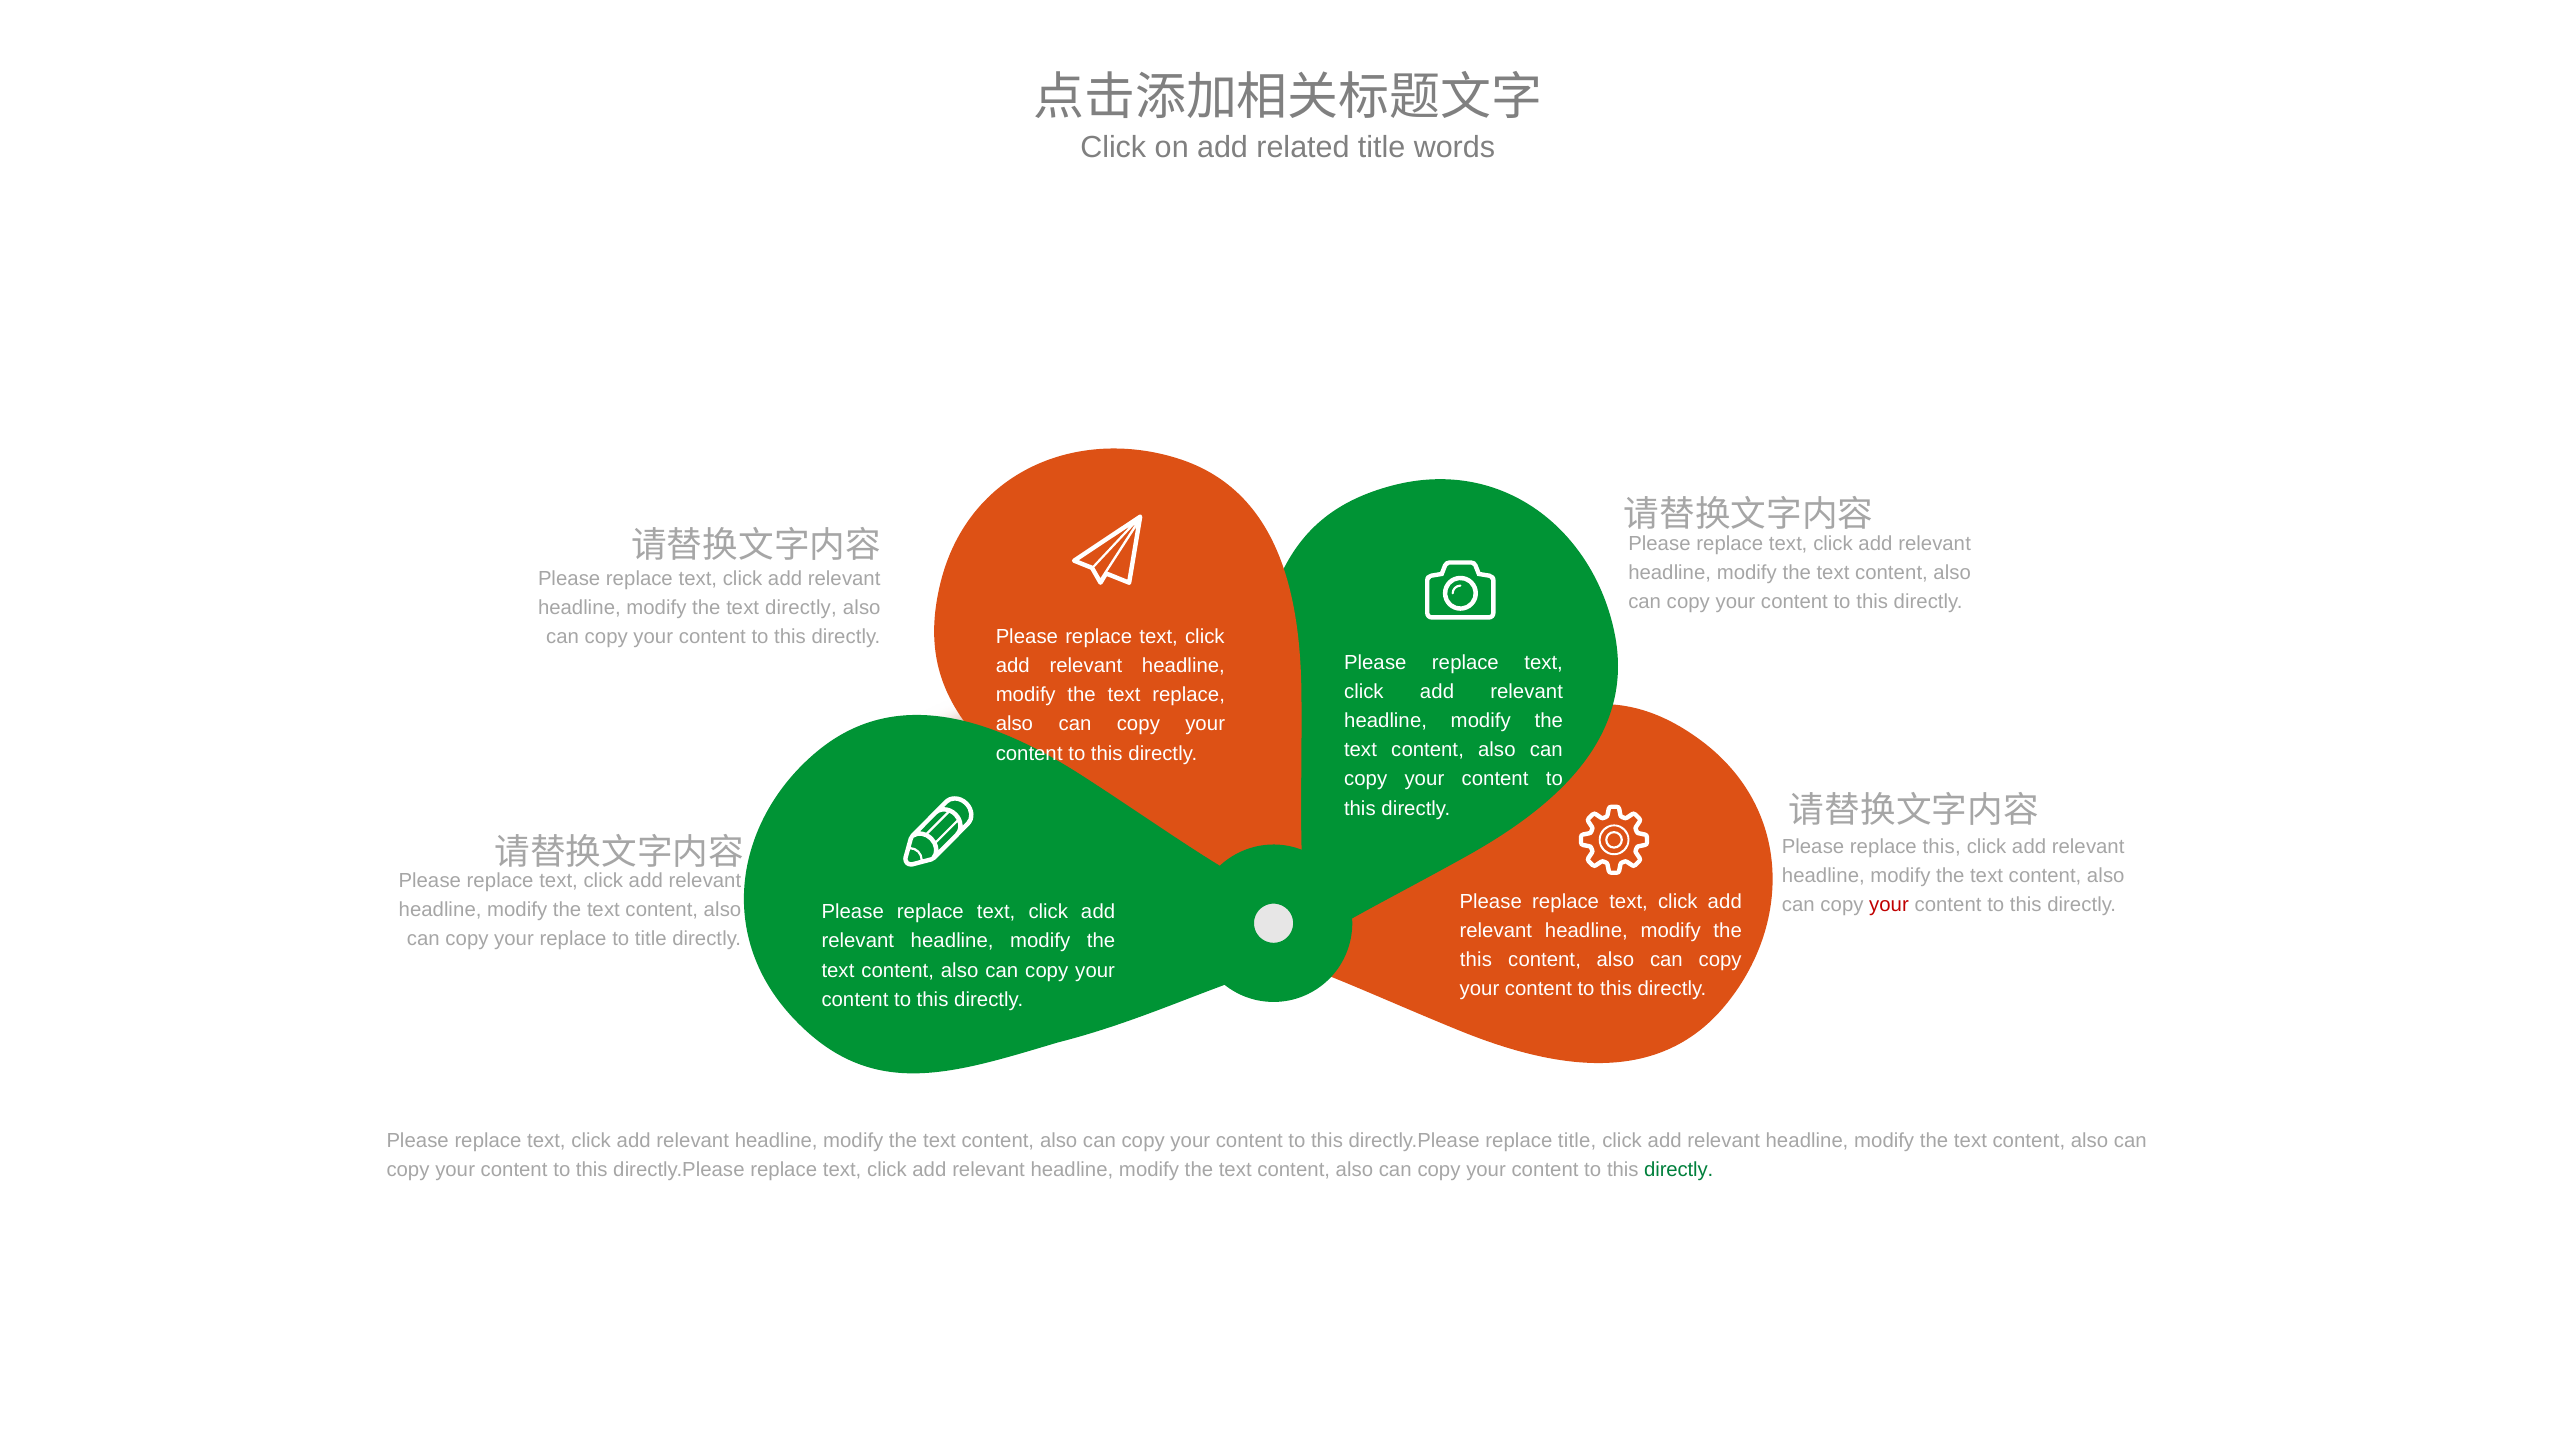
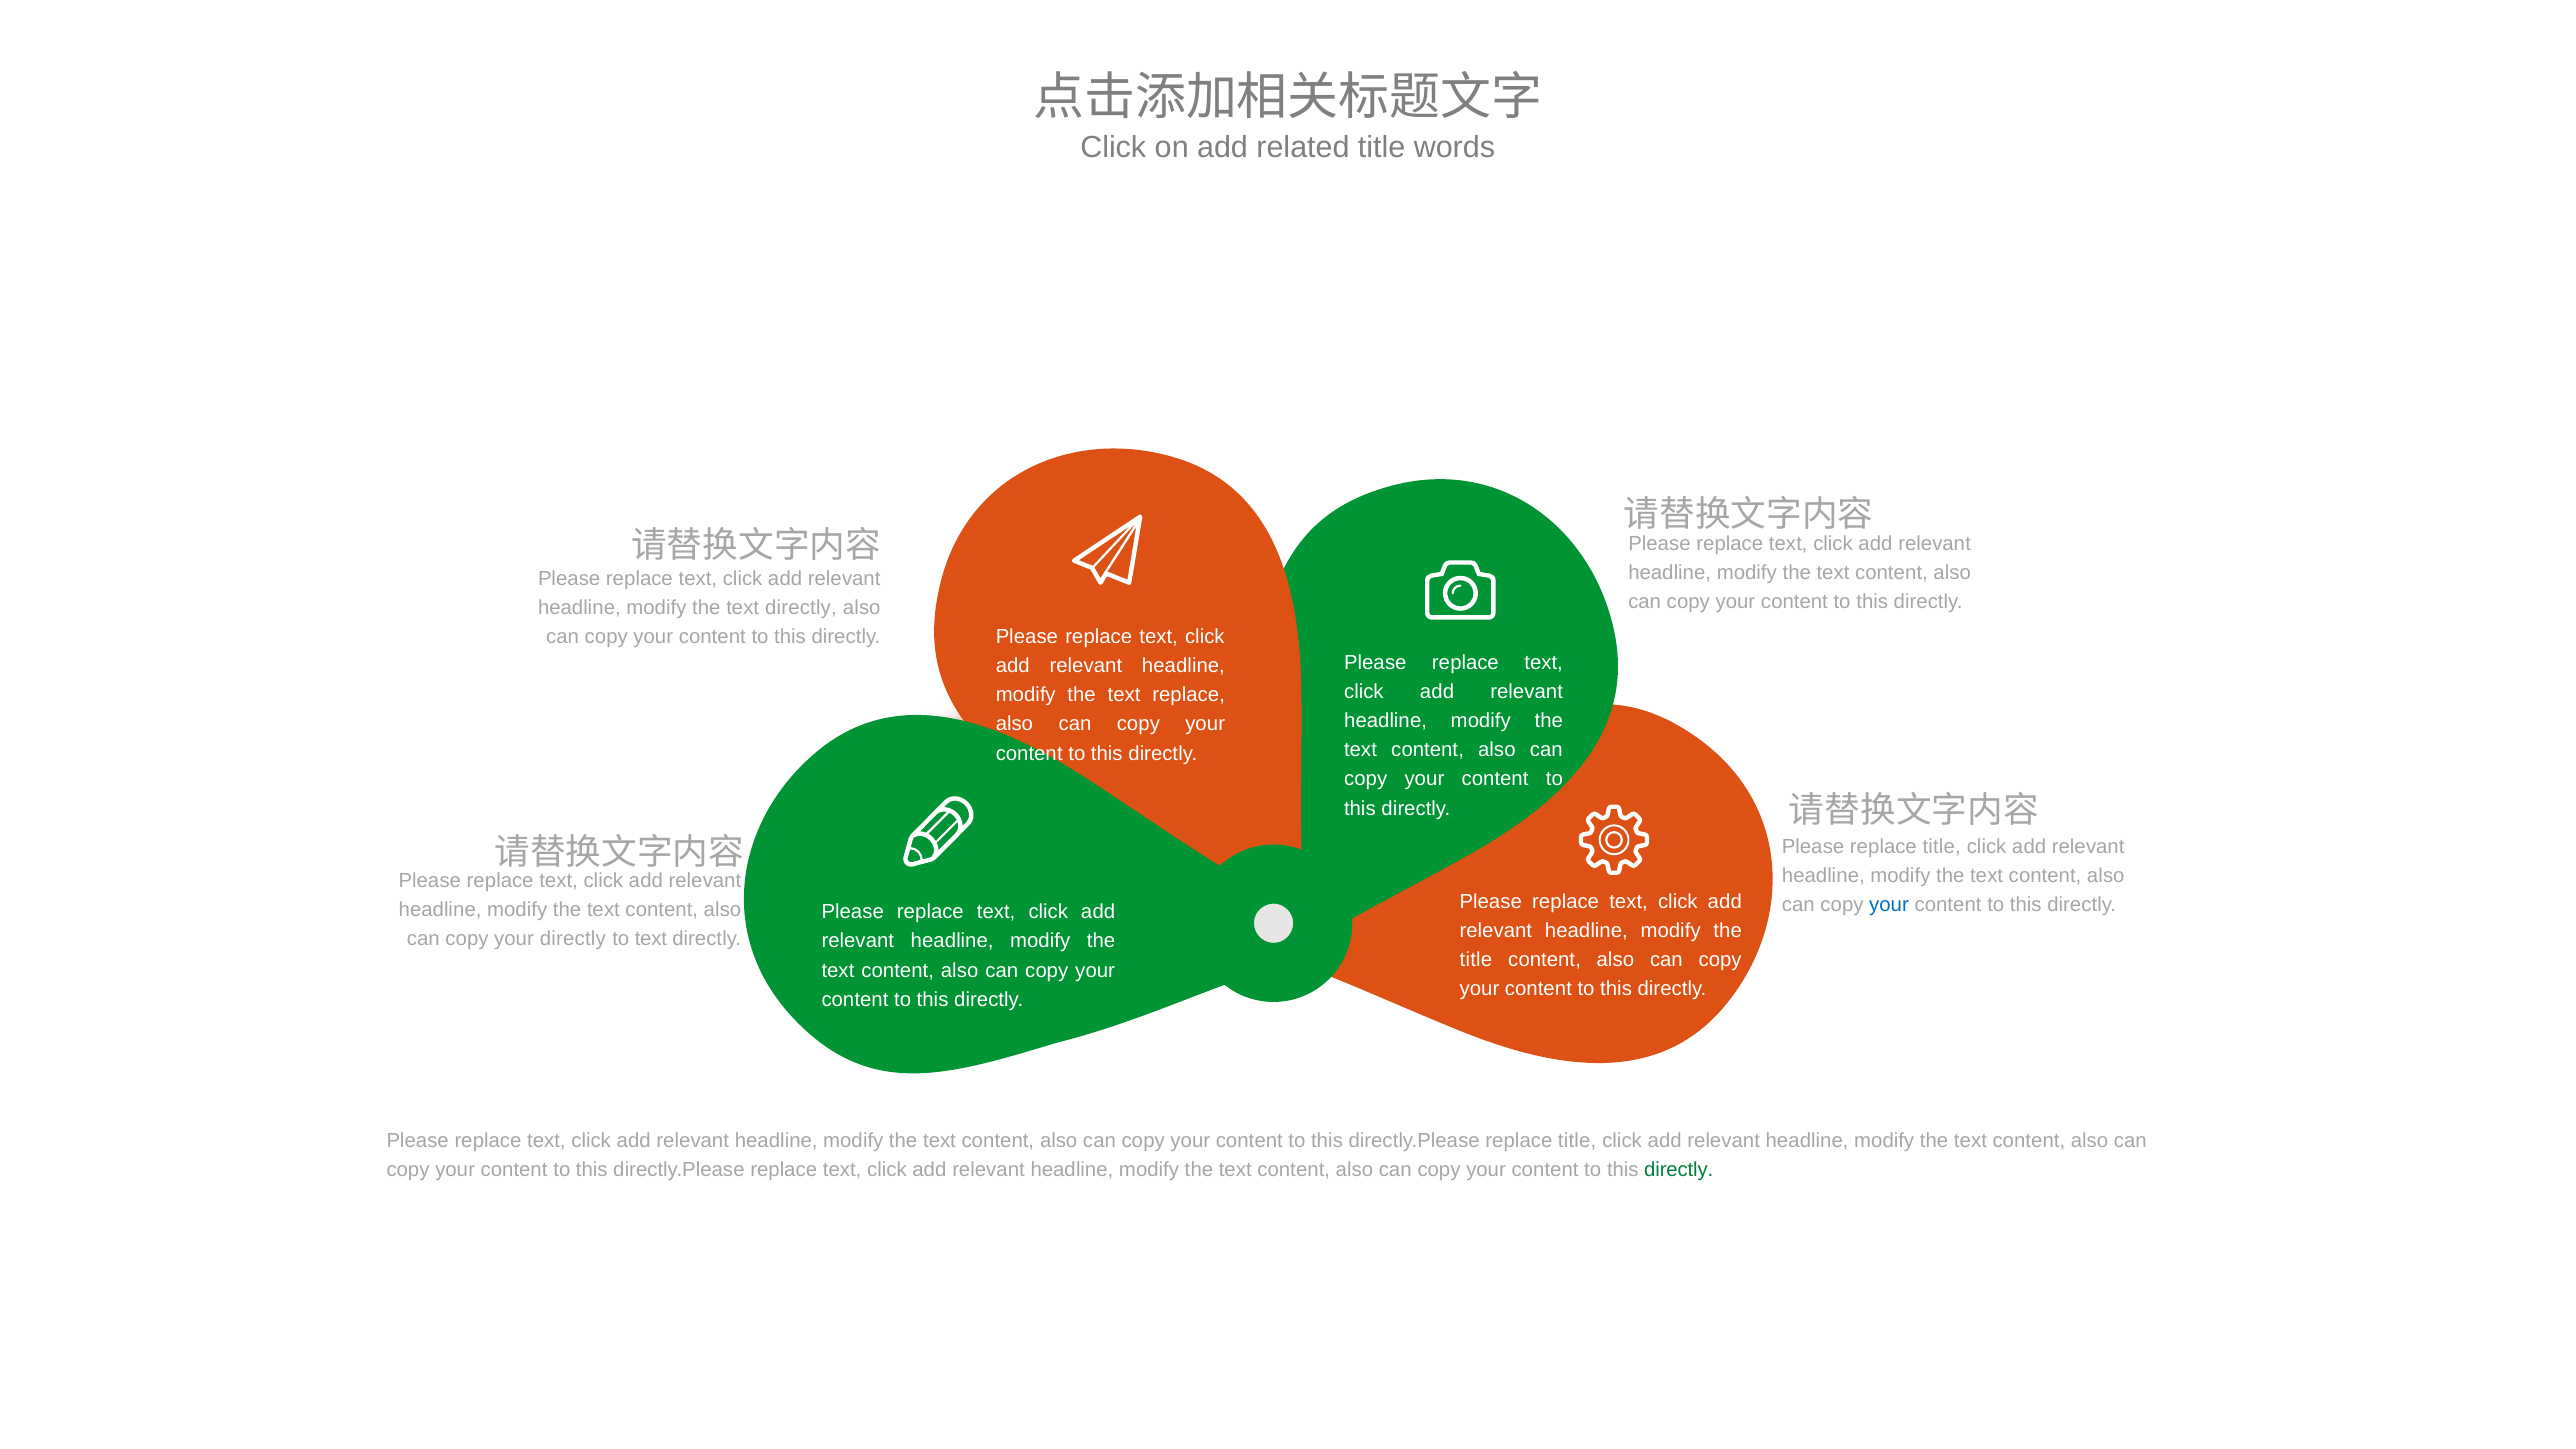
this: this -> title (1942, 847)
your colour: red -> blue (1889, 905)
your replace: replace -> directly (573, 939)
to title: title -> text (651, 939)
this: this -> title (1476, 960)
